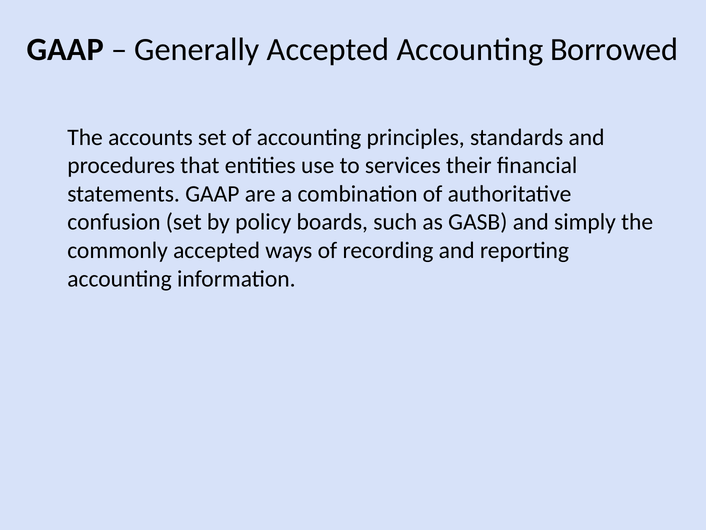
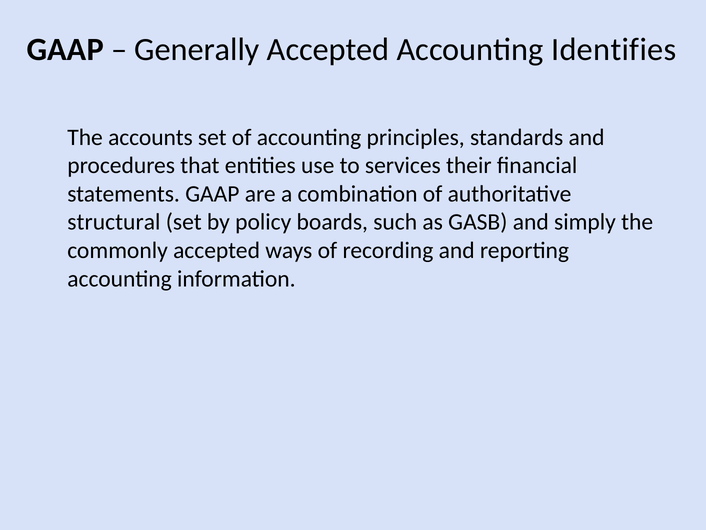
Borrowed: Borrowed -> Identifies (614, 49)
confusion: confusion -> structural (114, 222)
